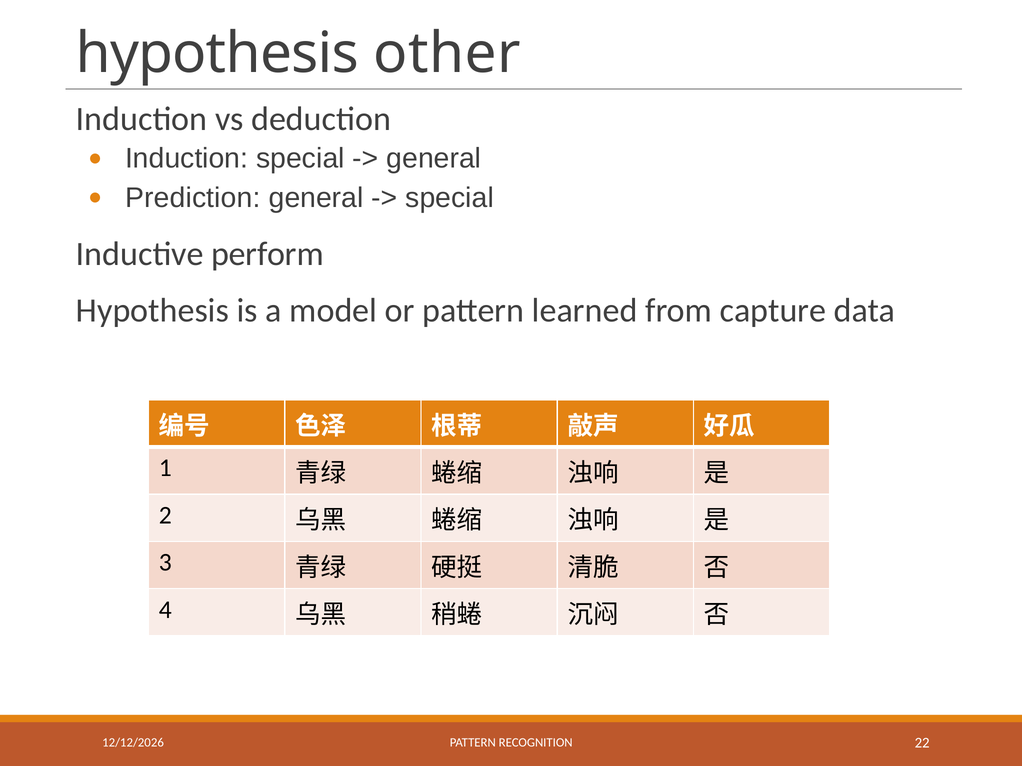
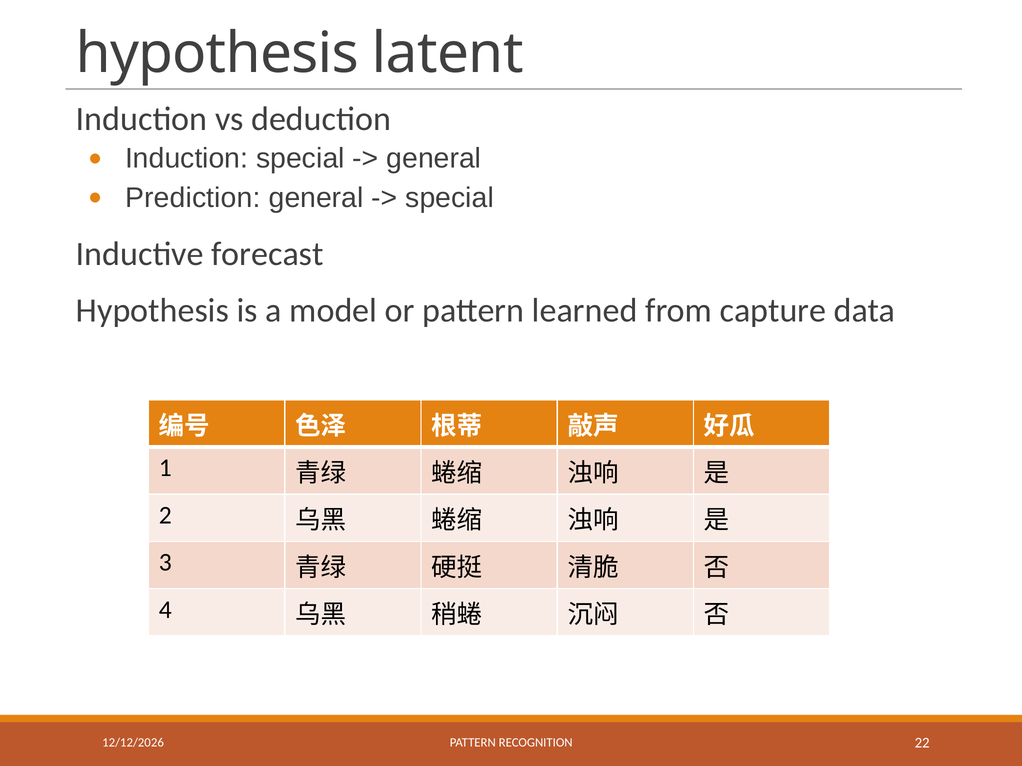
other: other -> latent (448, 54)
perform: perform -> forecast (267, 254)
